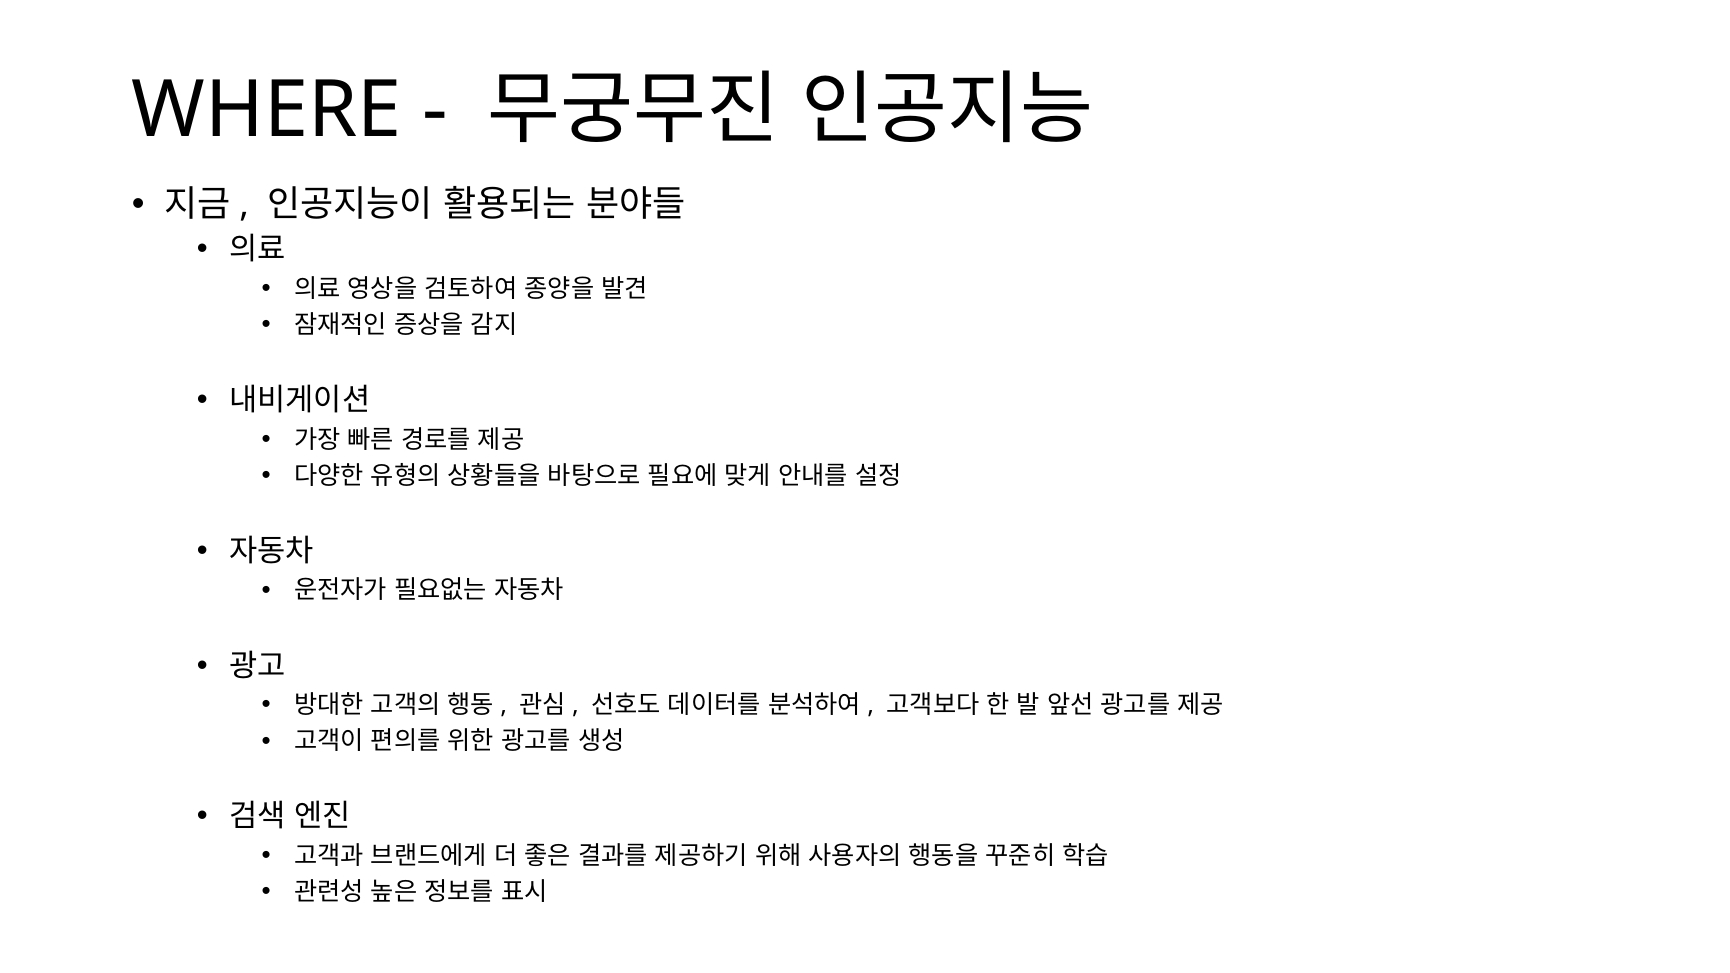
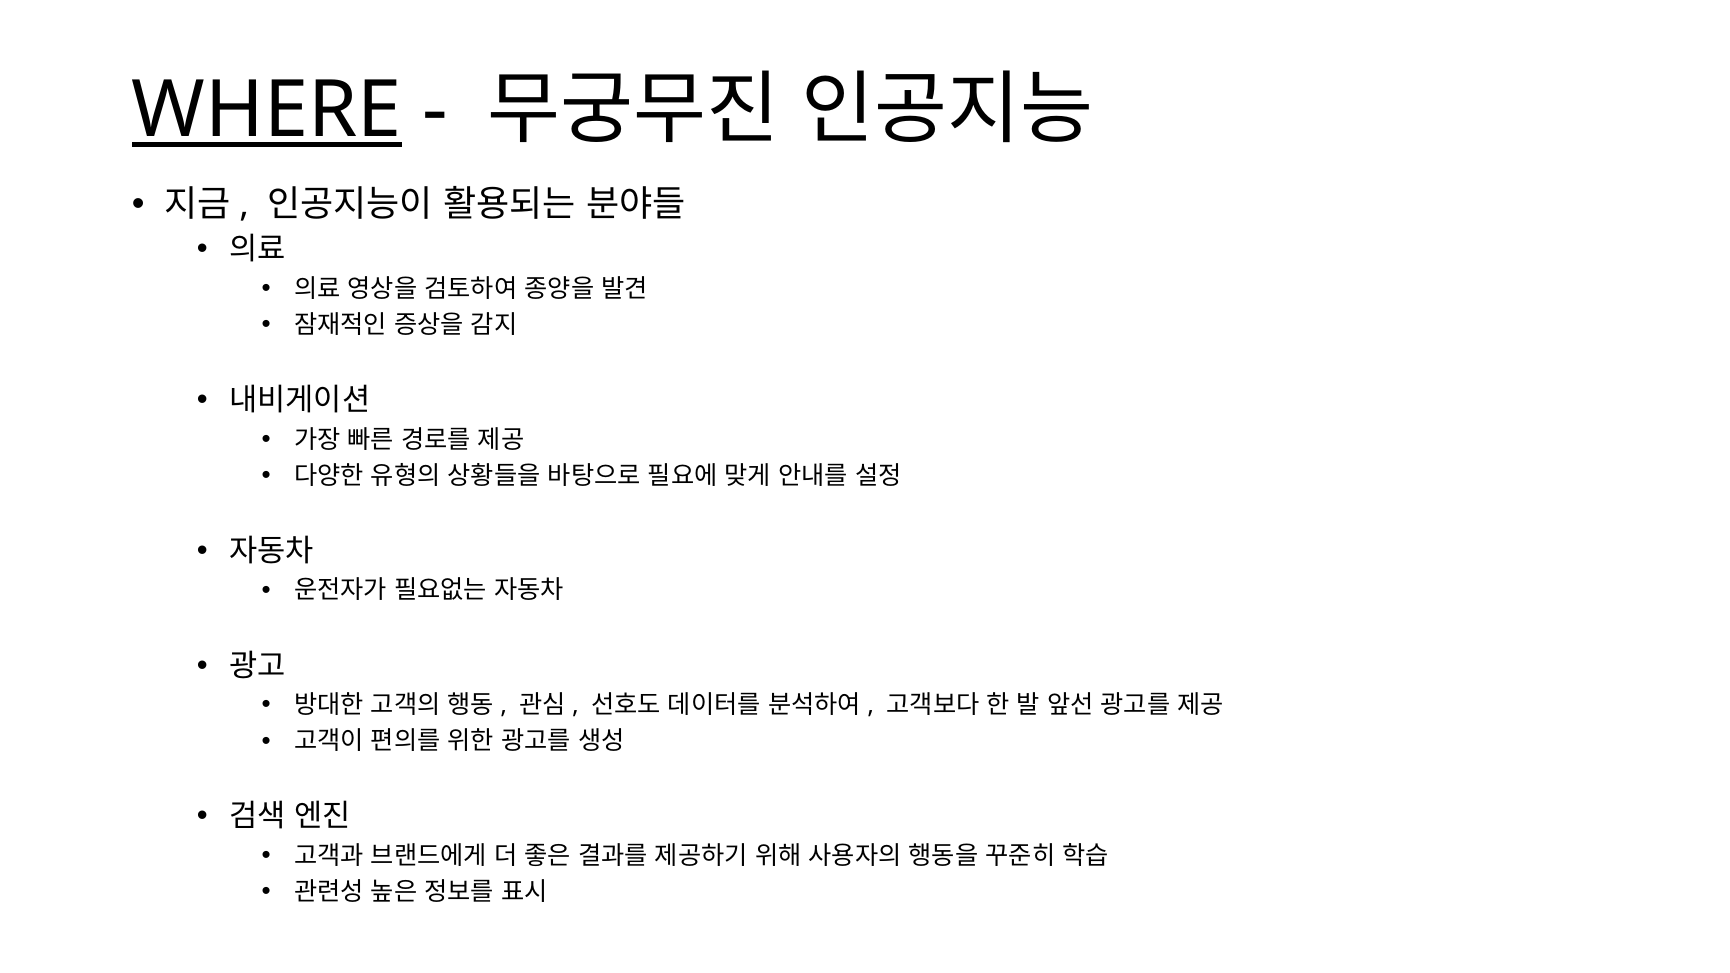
WHERE underline: none -> present (267, 110)
